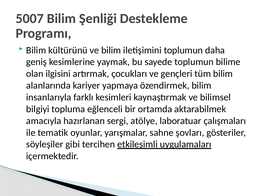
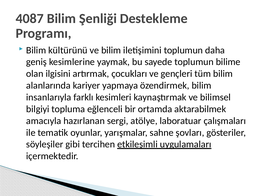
5007: 5007 -> 4087 (30, 19)
